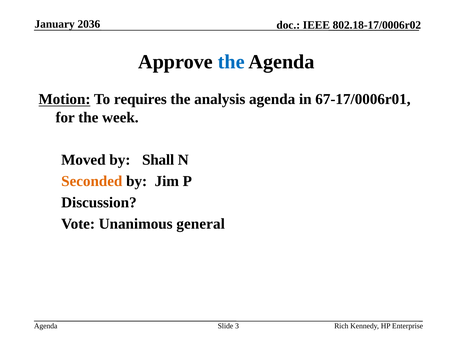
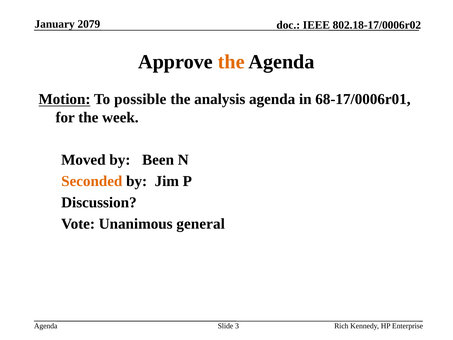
2036: 2036 -> 2079 (89, 24)
the colour: blue -> orange (231, 62)
requires: requires -> possible (140, 99)
67-17/0006r01: 67-17/0006r01 -> 68-17/0006r01 (363, 99)
Shall: Shall -> Been (158, 160)
